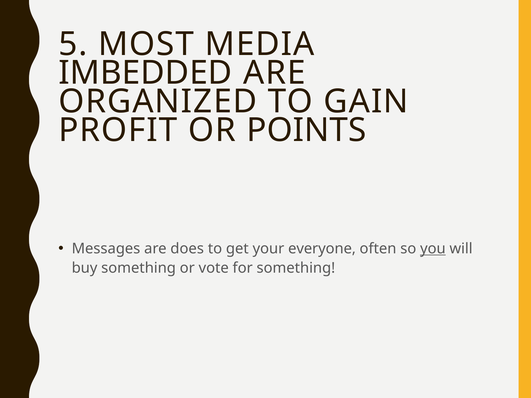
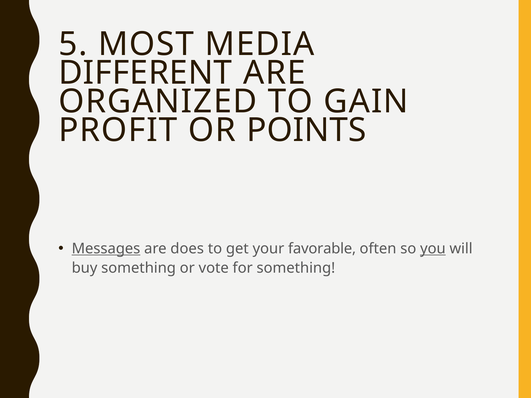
IMBEDDED: IMBEDDED -> DIFFERENT (145, 73)
Messages underline: none -> present (106, 249)
everyone: everyone -> favorable (322, 249)
